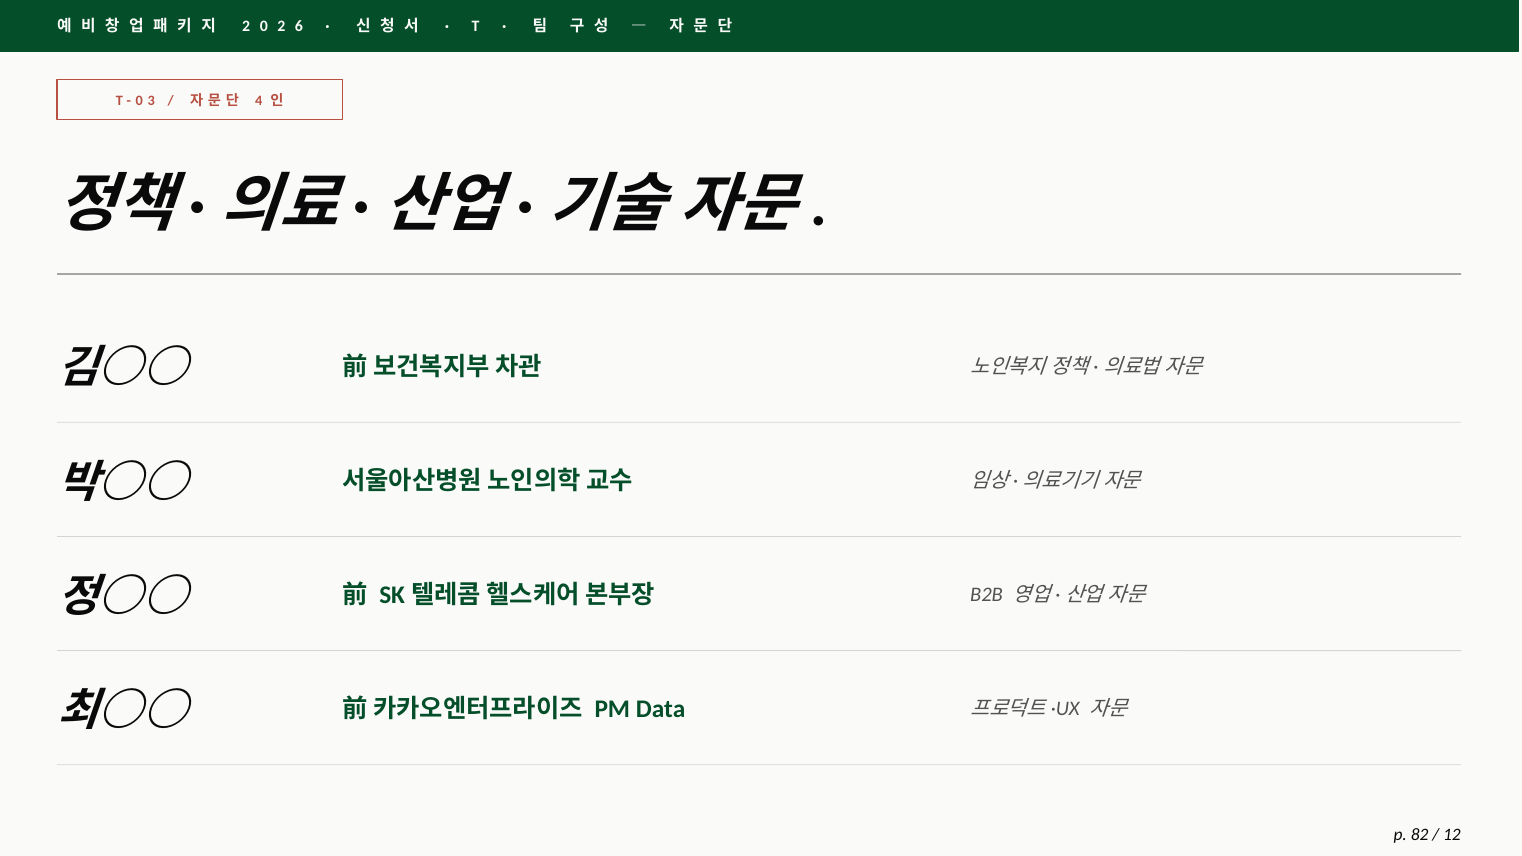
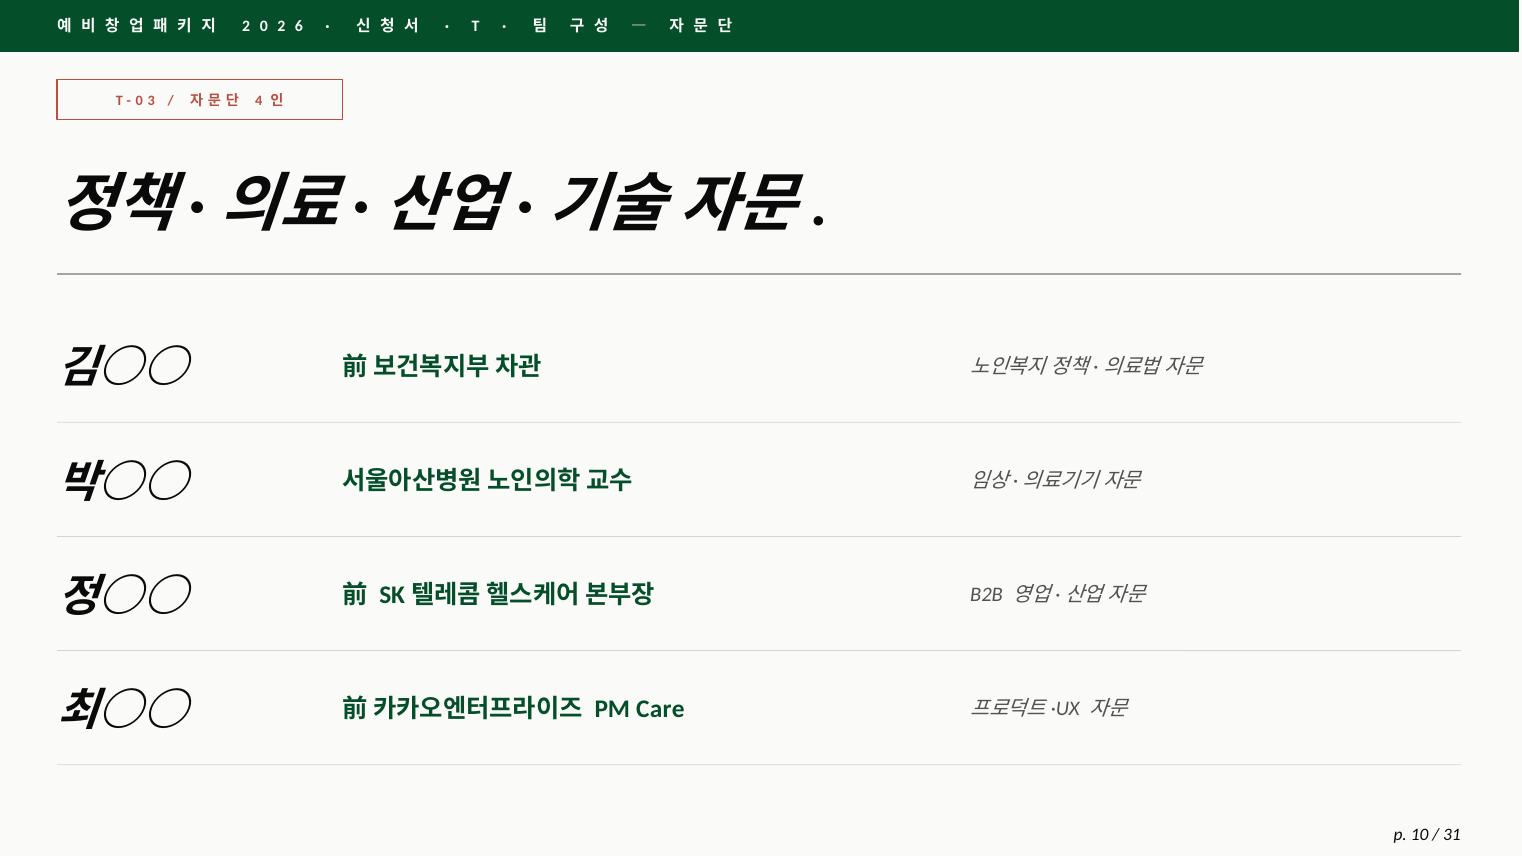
Data: Data -> Care (660, 709)
82: 82 -> 10 (1420, 834)
12: 12 -> 31 (1452, 834)
